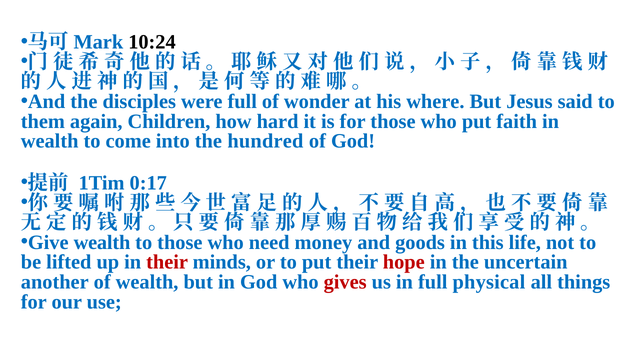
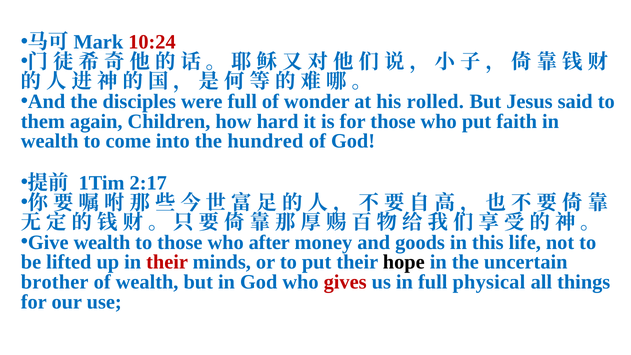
10:24 colour: black -> red (152, 42)
where: where -> rolled (435, 101)
0:17: 0:17 -> 2:17 (148, 183)
need: need -> after (269, 242)
hope colour: red -> black (404, 262)
another: another -> brother (55, 282)
